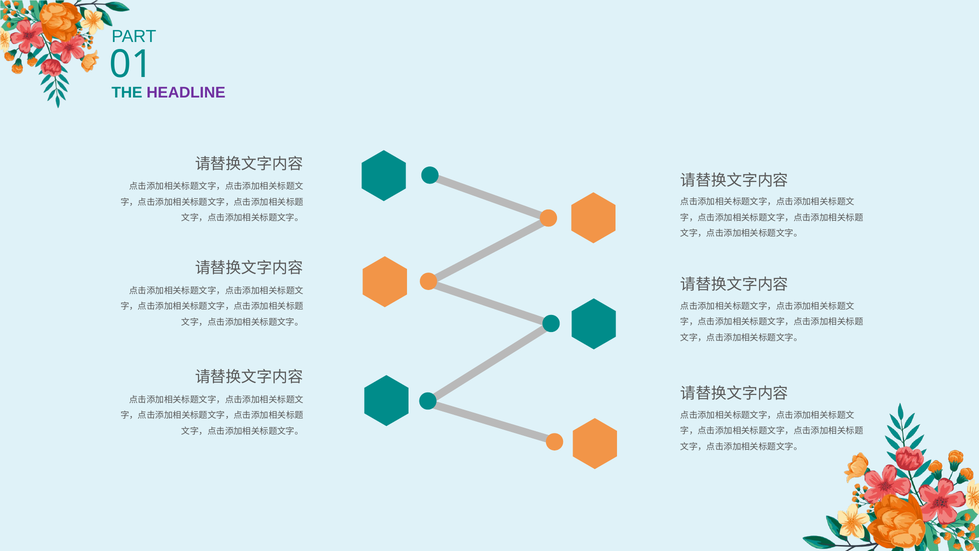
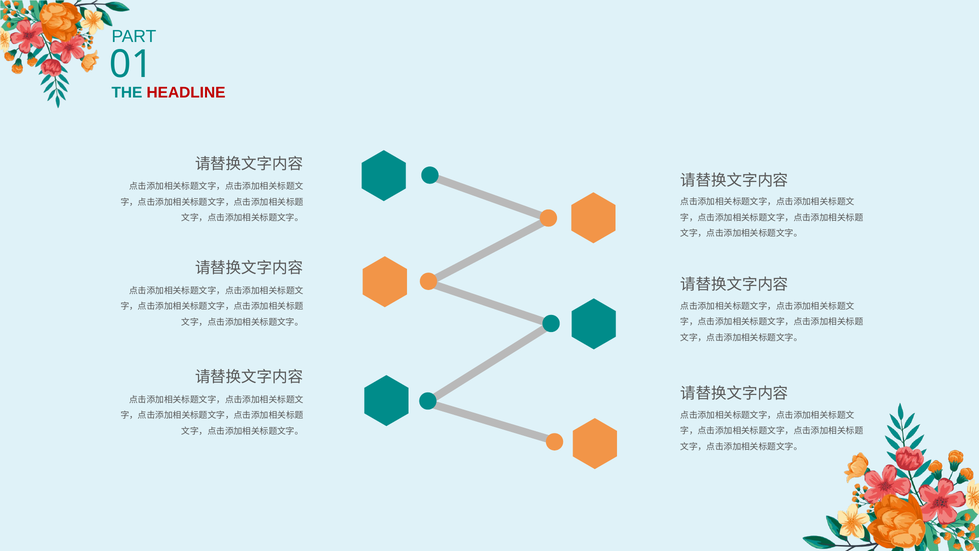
HEADLINE colour: purple -> red (186, 93)
